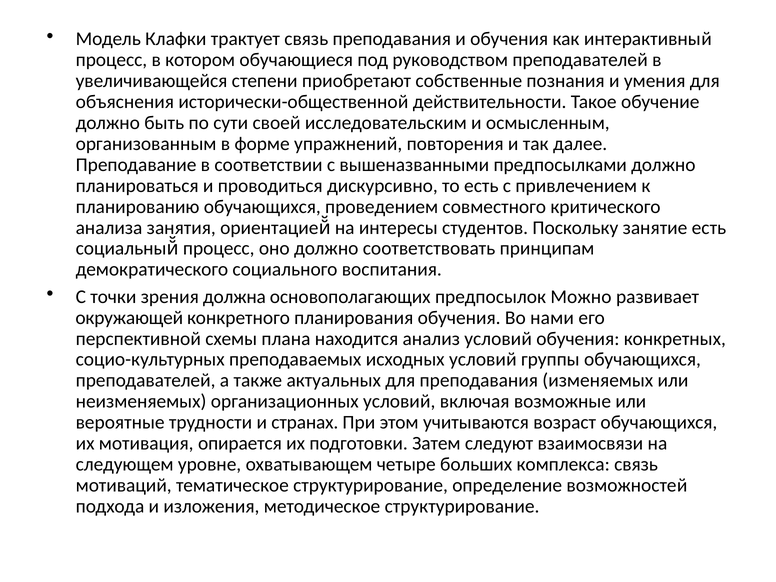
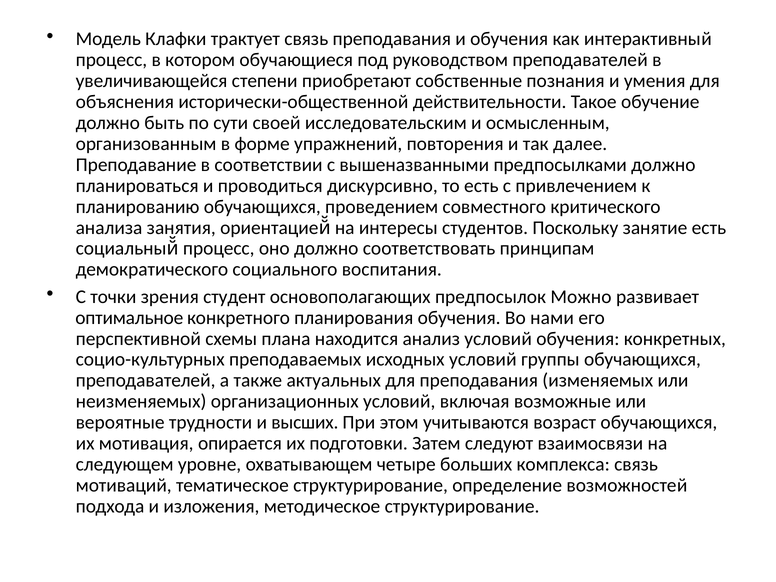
должна: должна -> студент (234, 297)
окружающей: окружающей -> оптимальное (129, 318)
странах: странах -> высших (305, 422)
